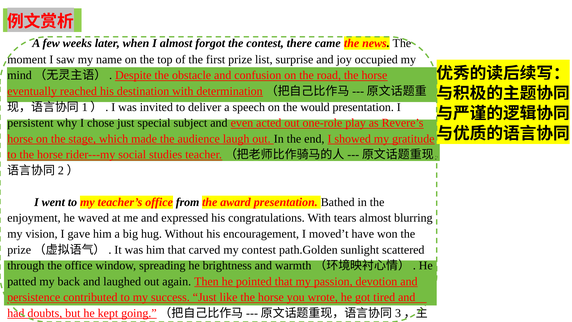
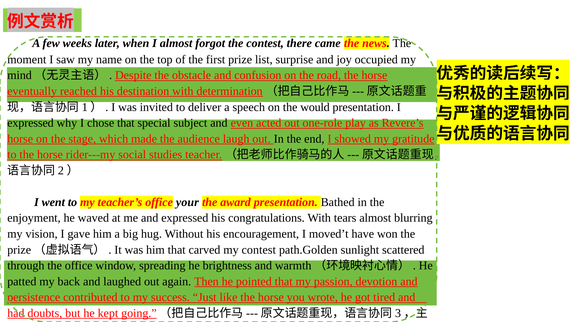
persistent: persistent -> expressed (30, 123)
chose just: just -> that (126, 123)
from: from -> your (187, 202)
